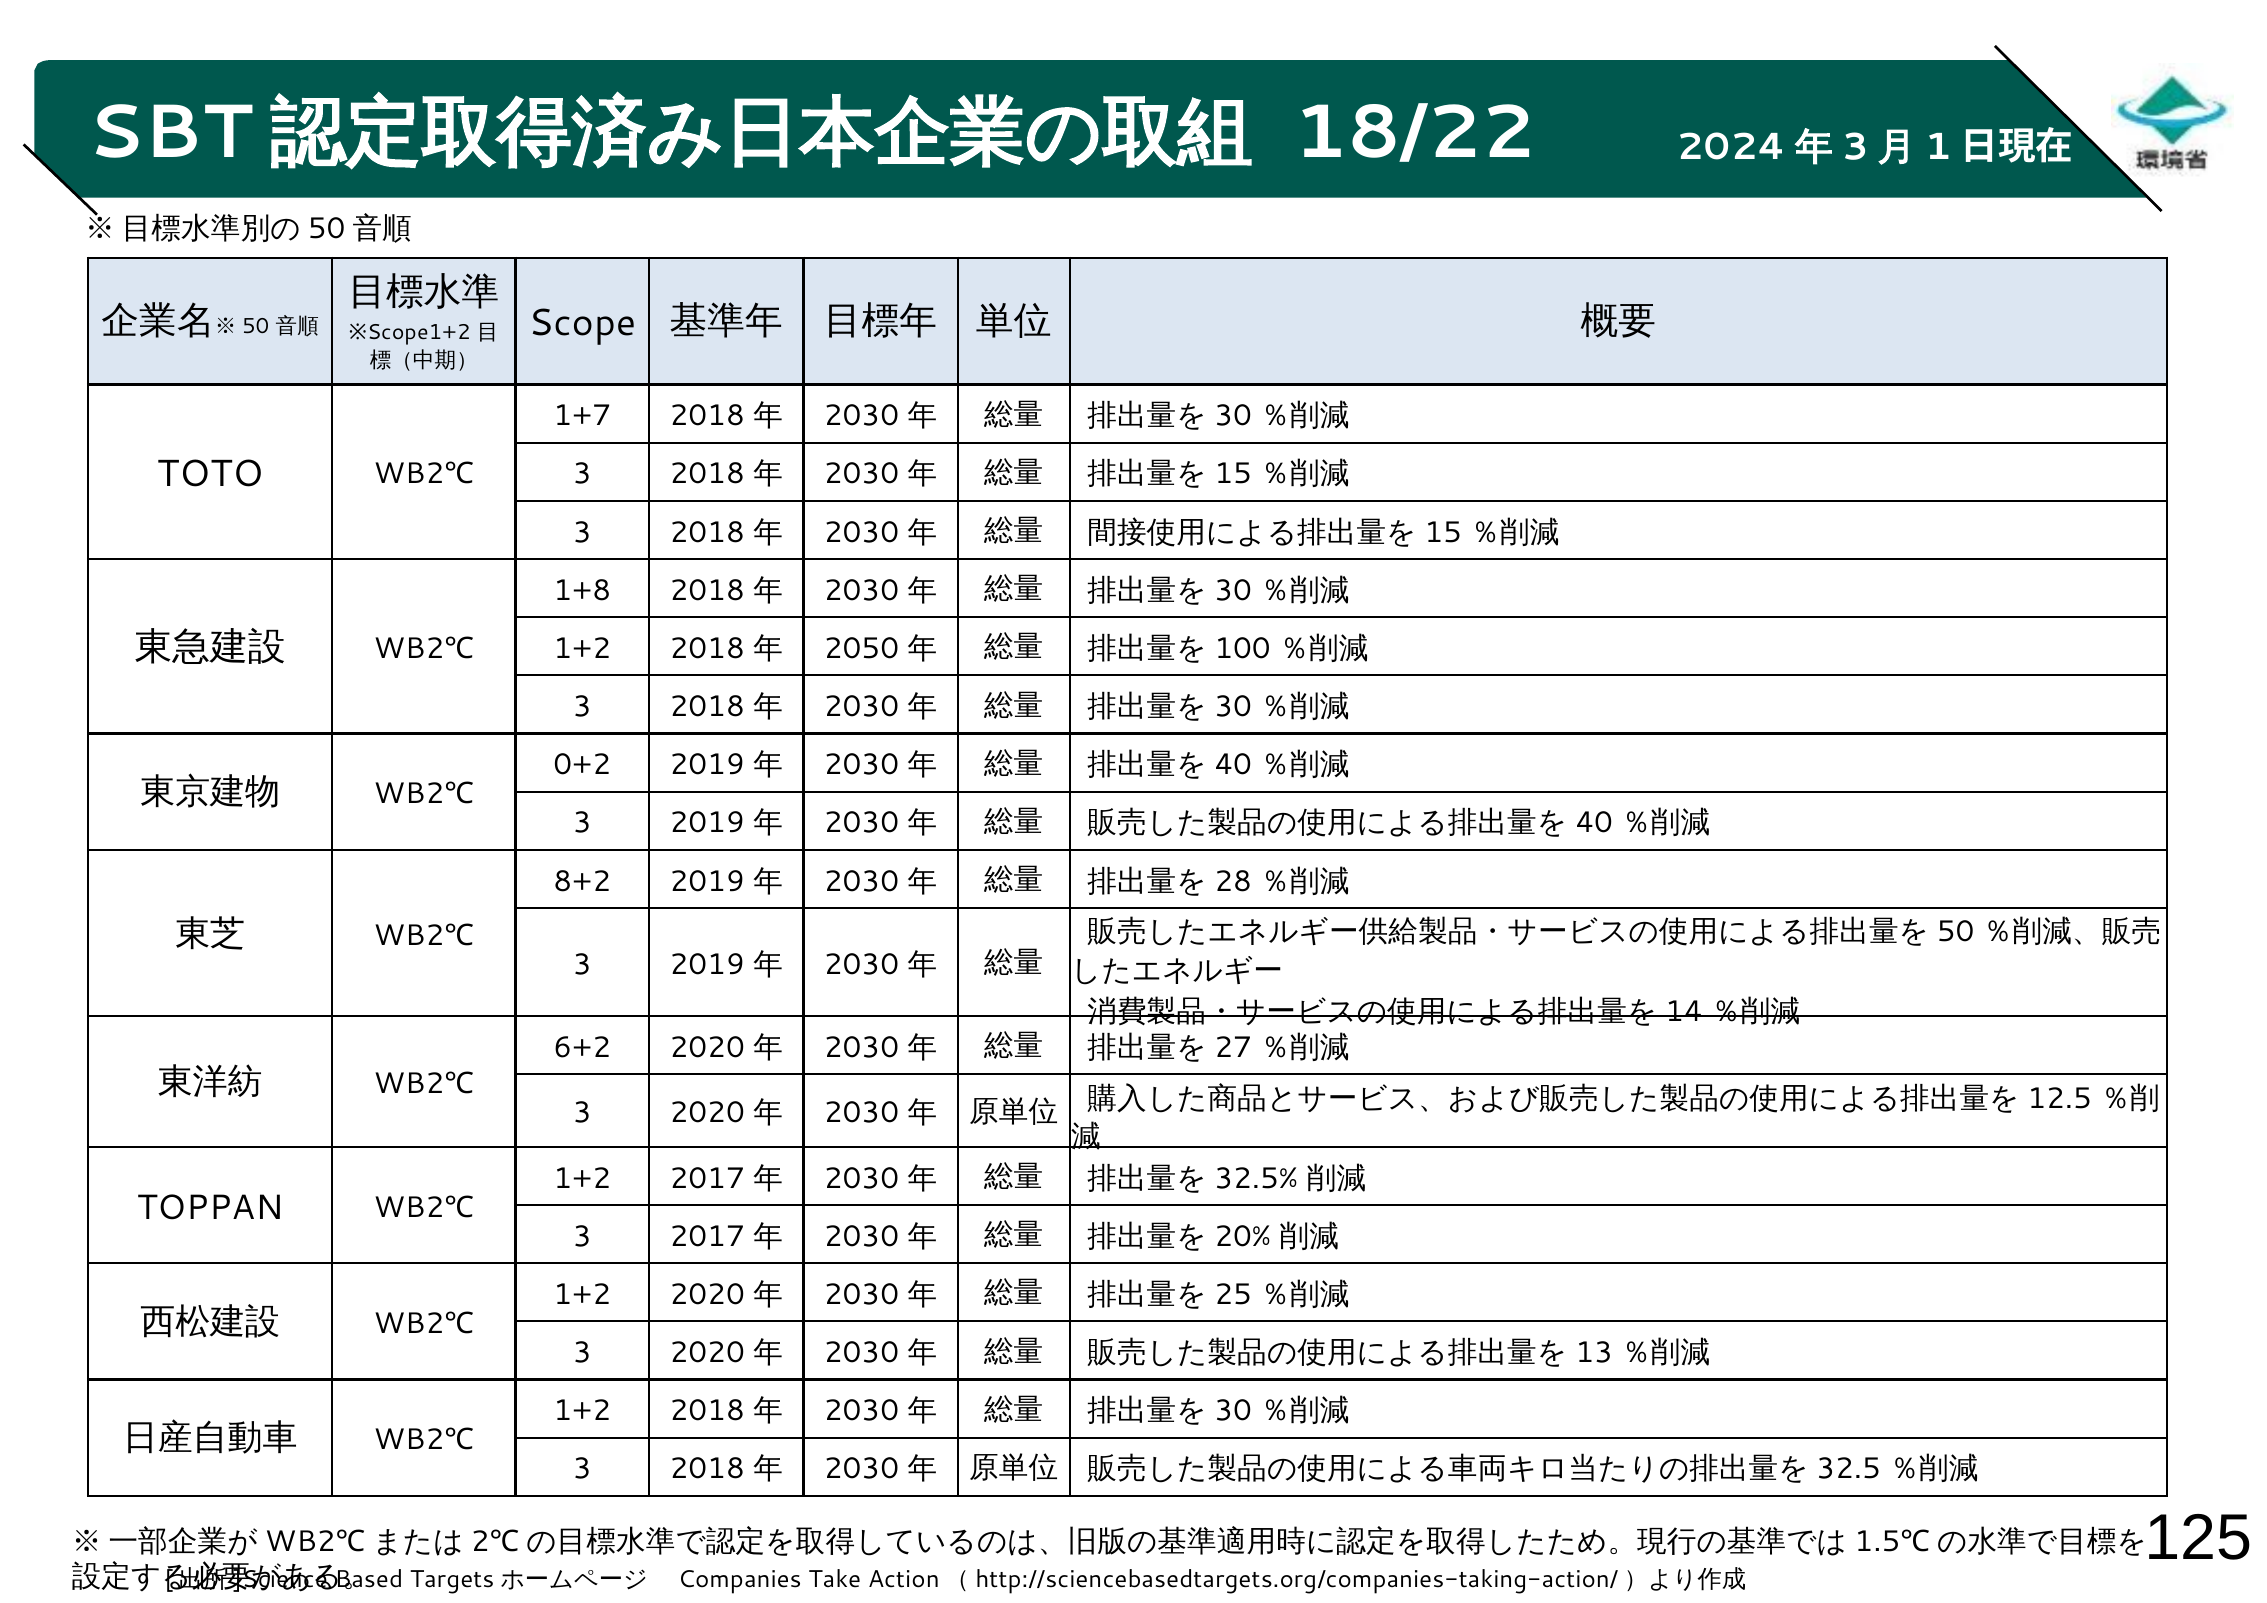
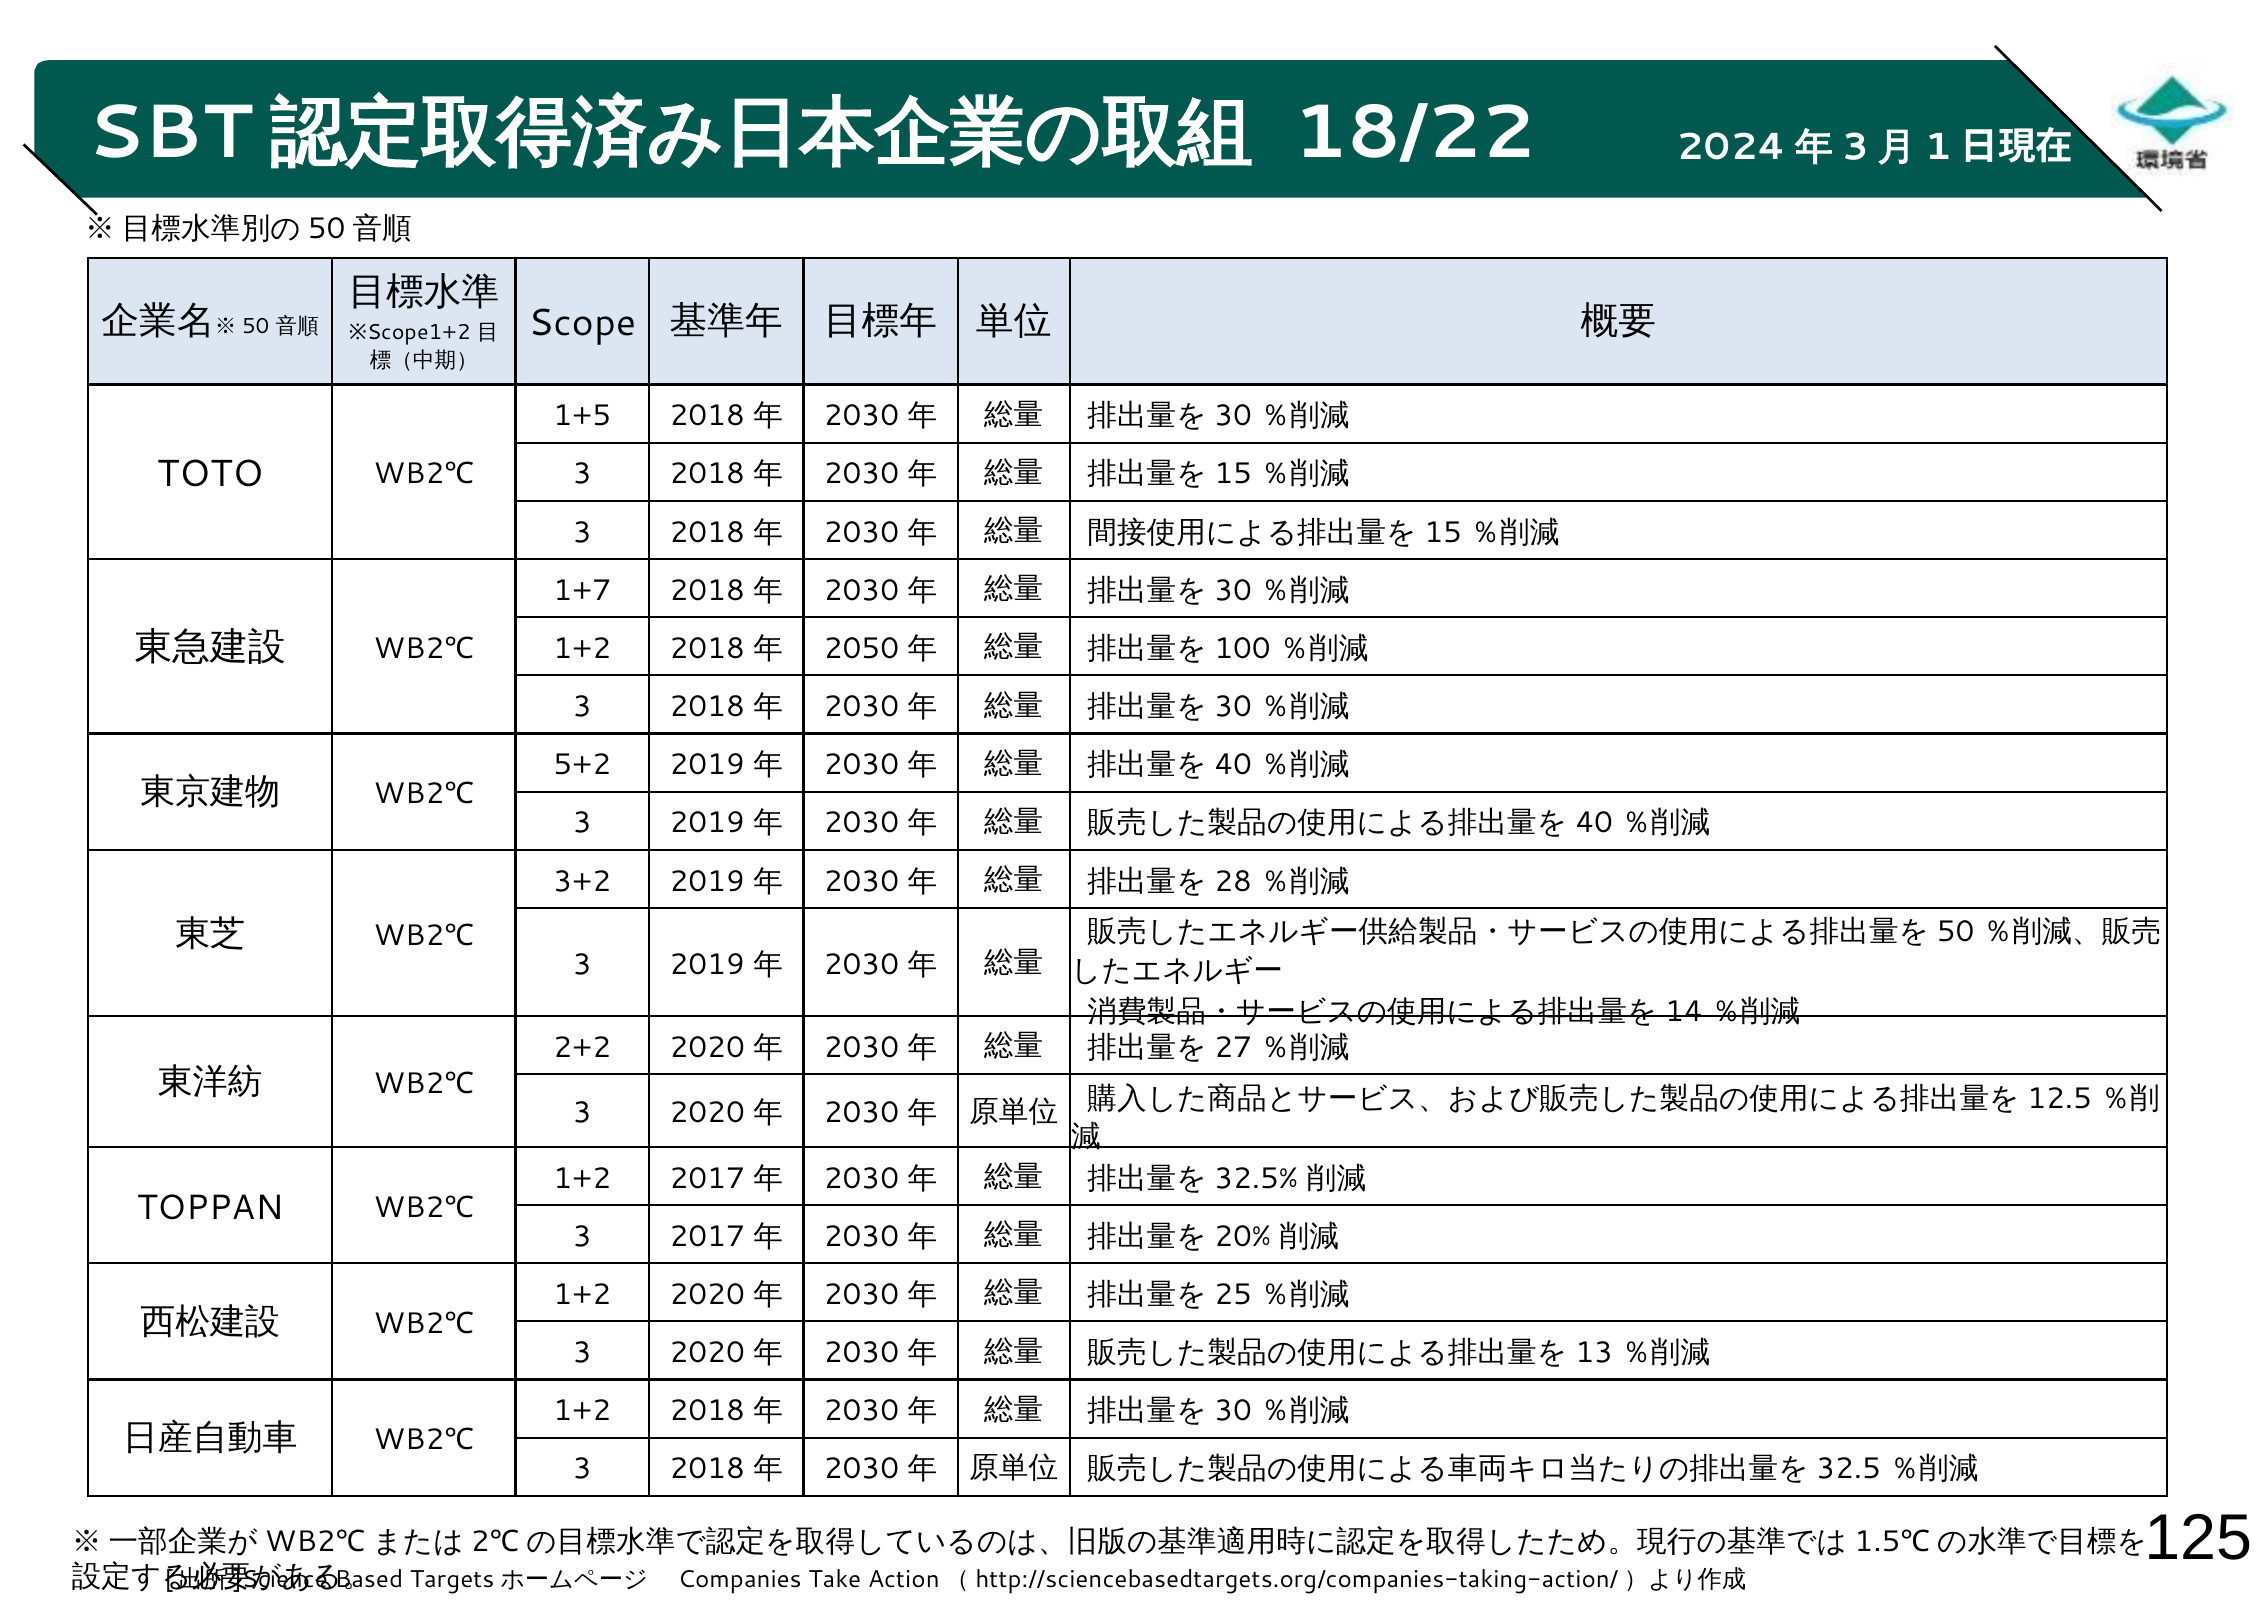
1+7: 1+7 -> 1+5 (582, 416)
1+8: 1+8 -> 1+7 (582, 590)
0+2: 0+2 -> 5+2 (582, 765)
8+2: 8+2 -> 3+2 (582, 881)
6+2: 6+2 -> 2+2 (582, 1048)
